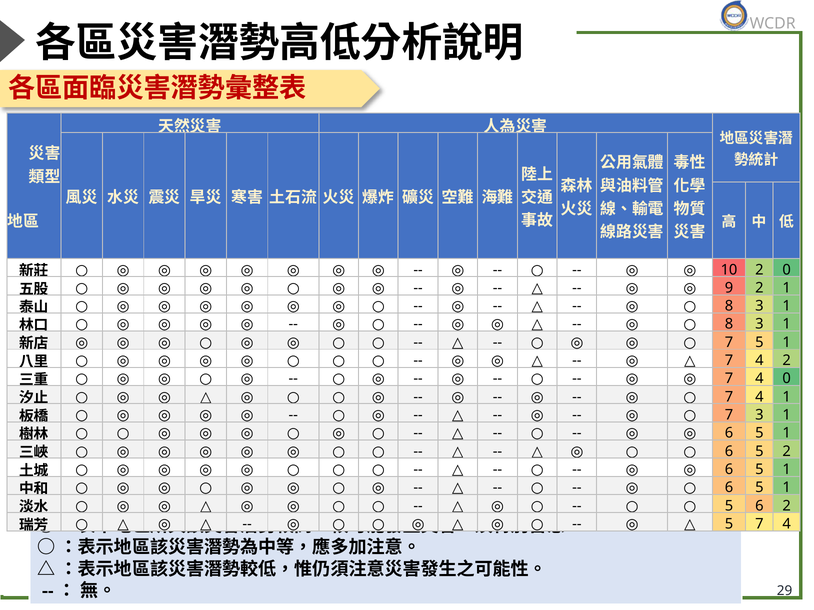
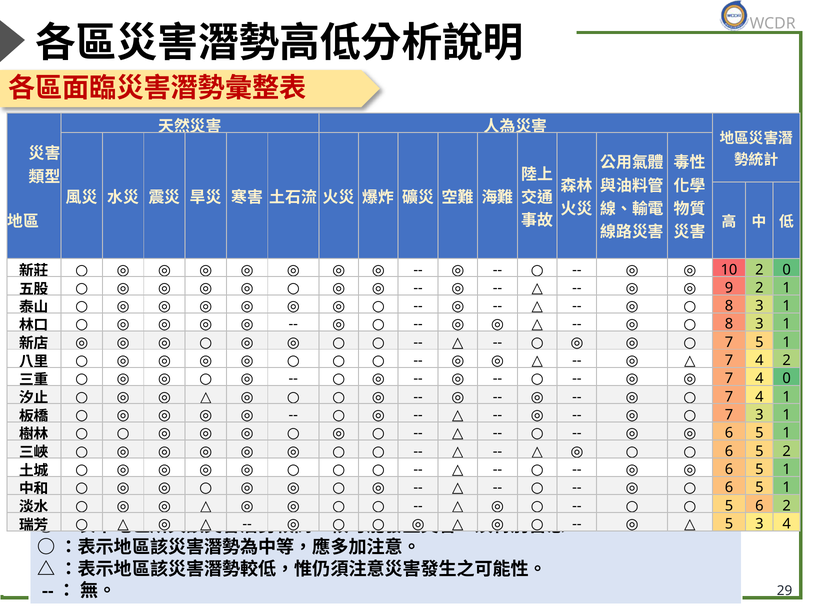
5 7: 7 -> 3 (759, 524)
